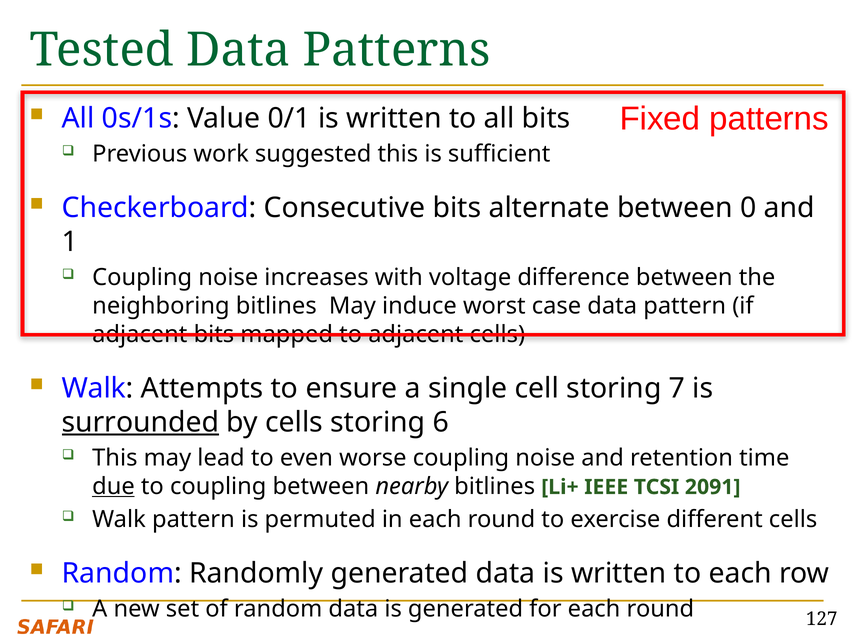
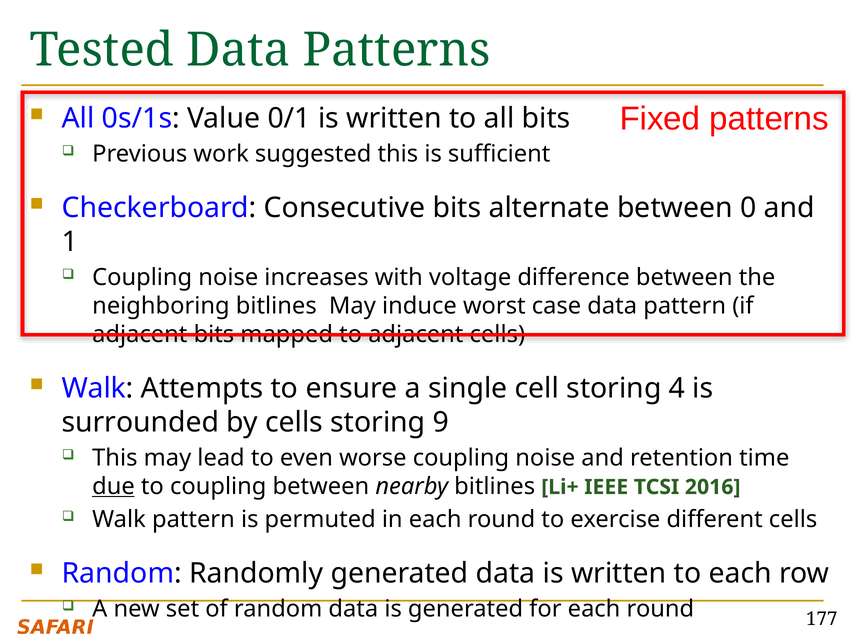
7: 7 -> 4 (677, 388)
surrounded underline: present -> none (140, 422)
6: 6 -> 9 (441, 422)
2091: 2091 -> 2016 (713, 487)
127: 127 -> 177 (822, 619)
